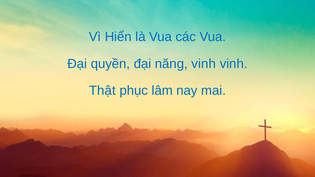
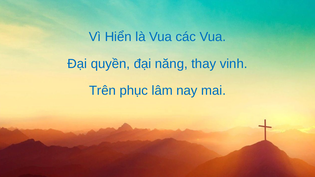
năng vinh: vinh -> thay (204, 64)
Thật: Thật -> Trên (102, 91)
